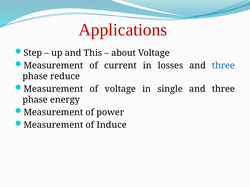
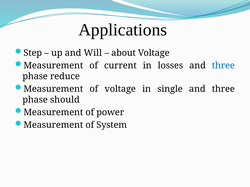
Applications colour: red -> black (123, 30)
This: This -> Will (93, 53)
energy: energy -> should (65, 100)
Induce: Induce -> System (112, 125)
